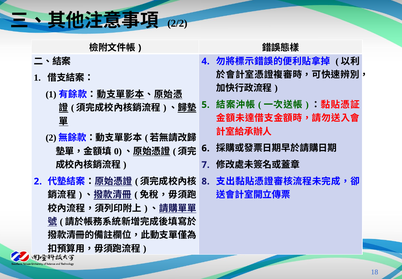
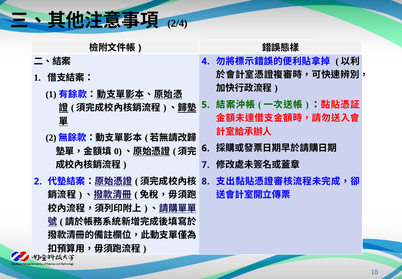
2/2: 2/2 -> 2/4 (177, 23)
